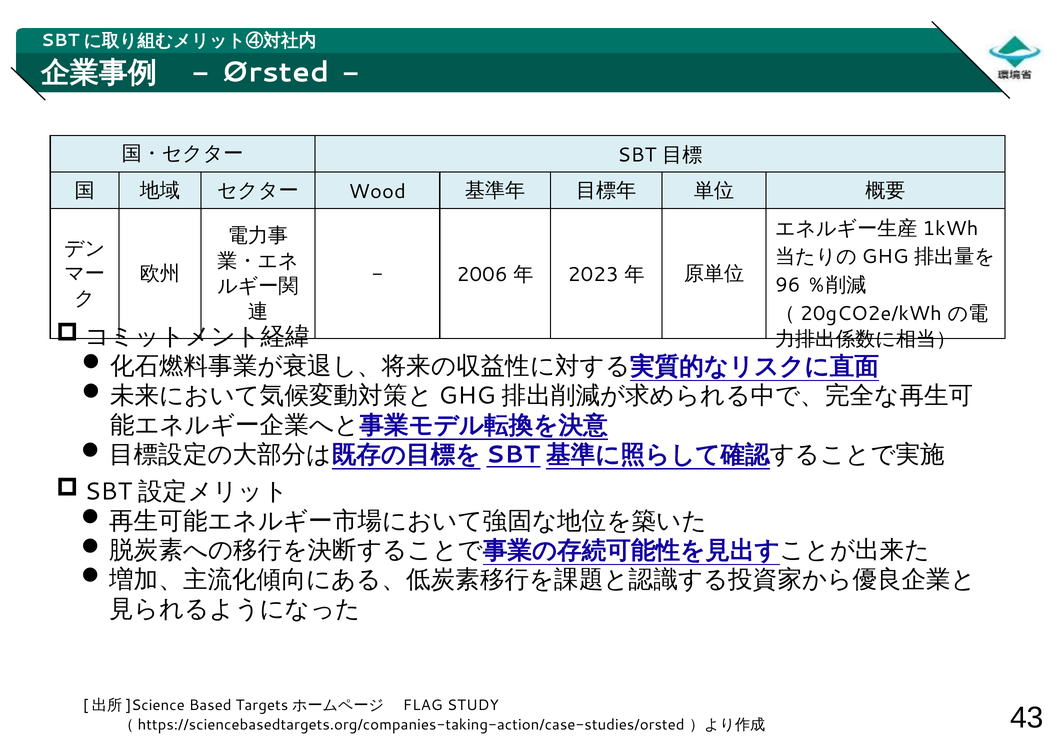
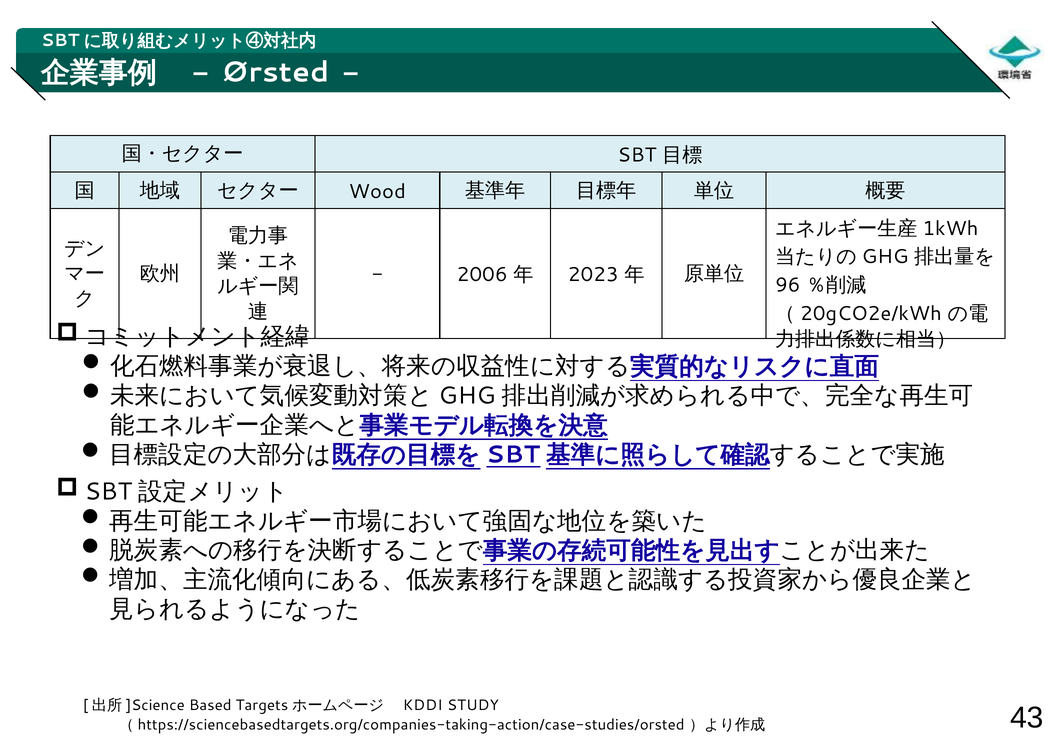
FLAG: FLAG -> KDDI (423, 706)
